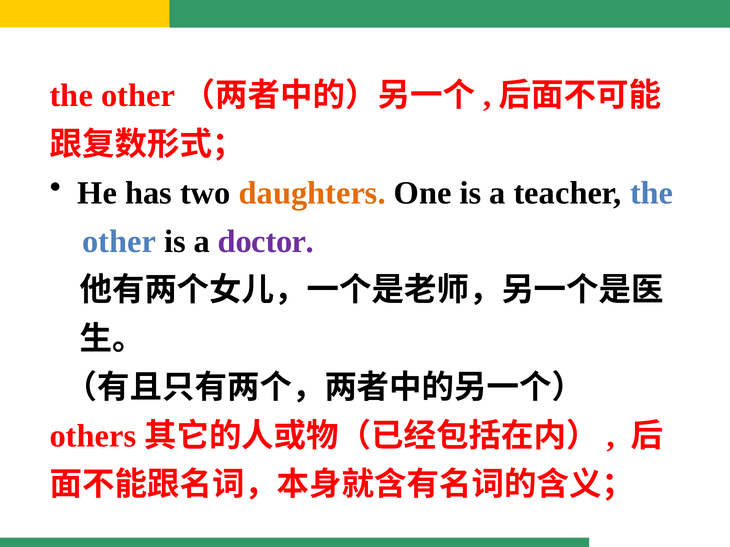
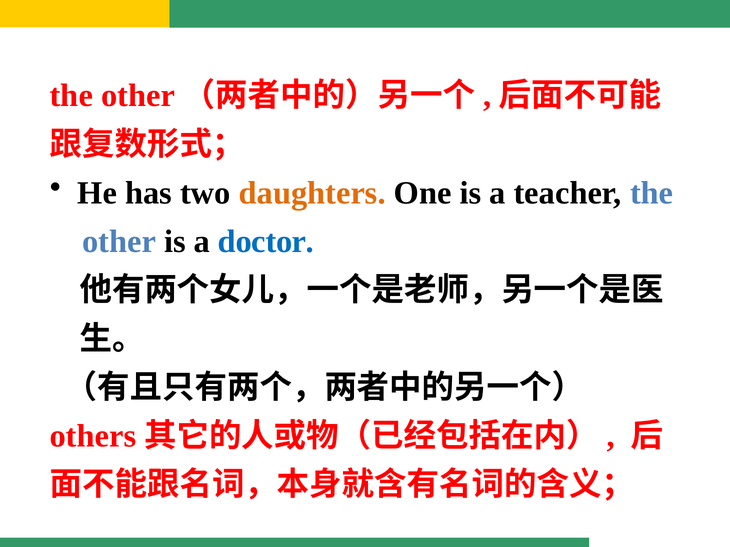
doctor colour: purple -> blue (266, 242)
